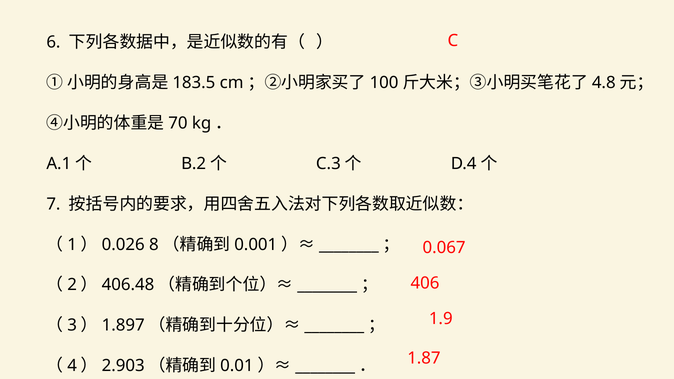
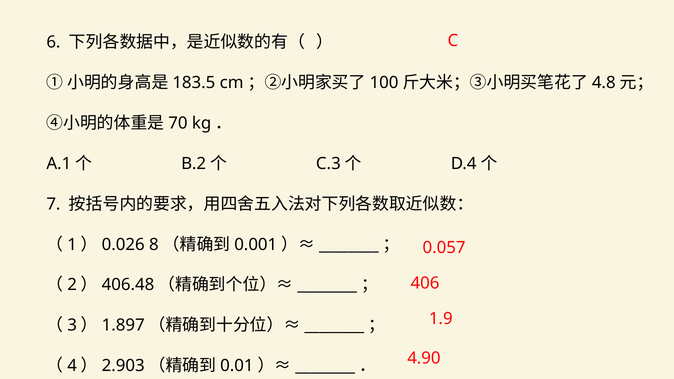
0.067: 0.067 -> 0.057 (444, 248)
1.87: 1.87 -> 4.90 (424, 358)
